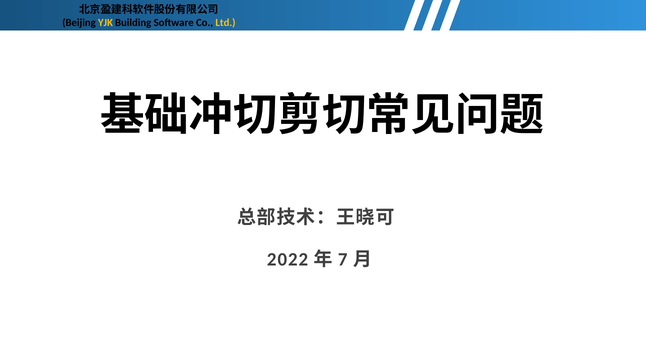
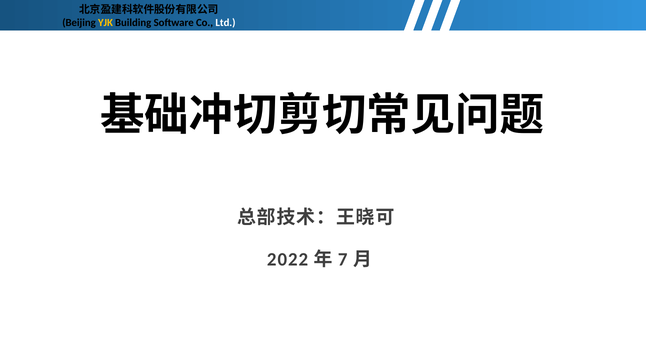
Ltd colour: yellow -> white (225, 22)
